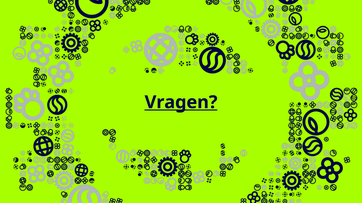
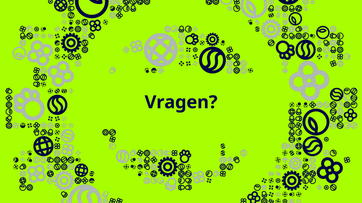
Vragen underline: present -> none (181, 103)
